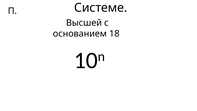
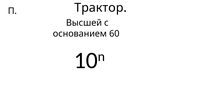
Системе: Системе -> Трактор (101, 8)
18: 18 -> 60 (114, 34)
